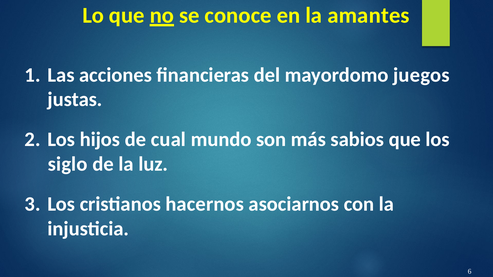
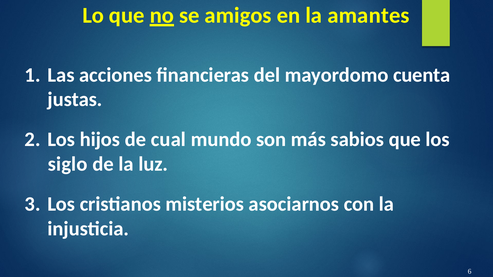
conoce: conoce -> amigos (238, 15)
juegos: juegos -> cuenta (422, 75)
hacernos: hacernos -> misterios (205, 204)
